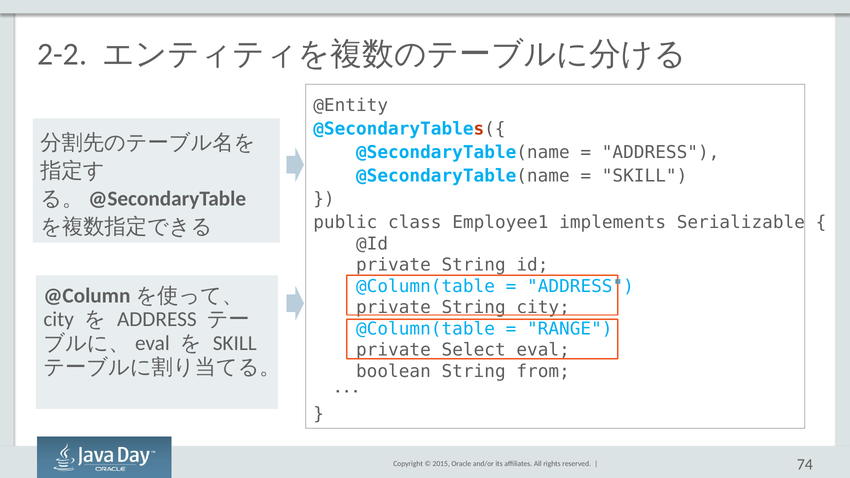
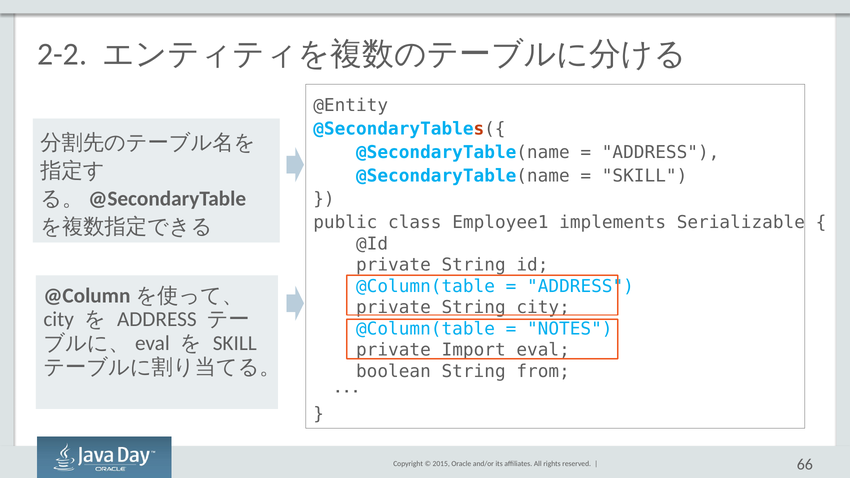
RANGE: RANGE -> NOTES (570, 329)
Select: Select -> Import (474, 350)
74: 74 -> 66 (805, 465)
